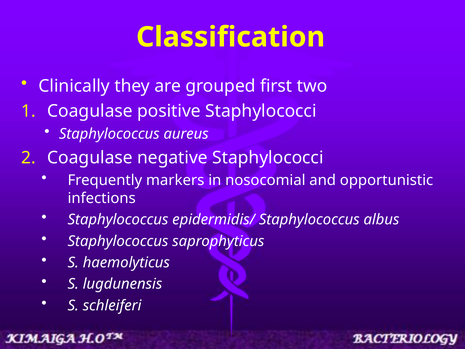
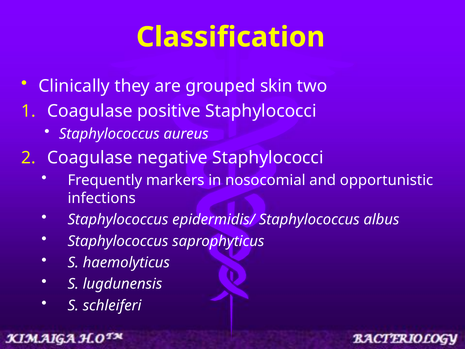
first: first -> skin (276, 86)
